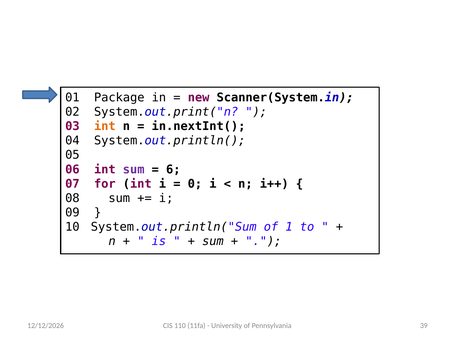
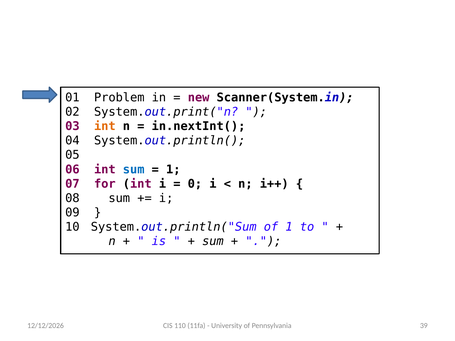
Package: Package -> Problem (119, 98)
sum colour: purple -> blue (134, 170)
6: 6 -> 1 (173, 170)
